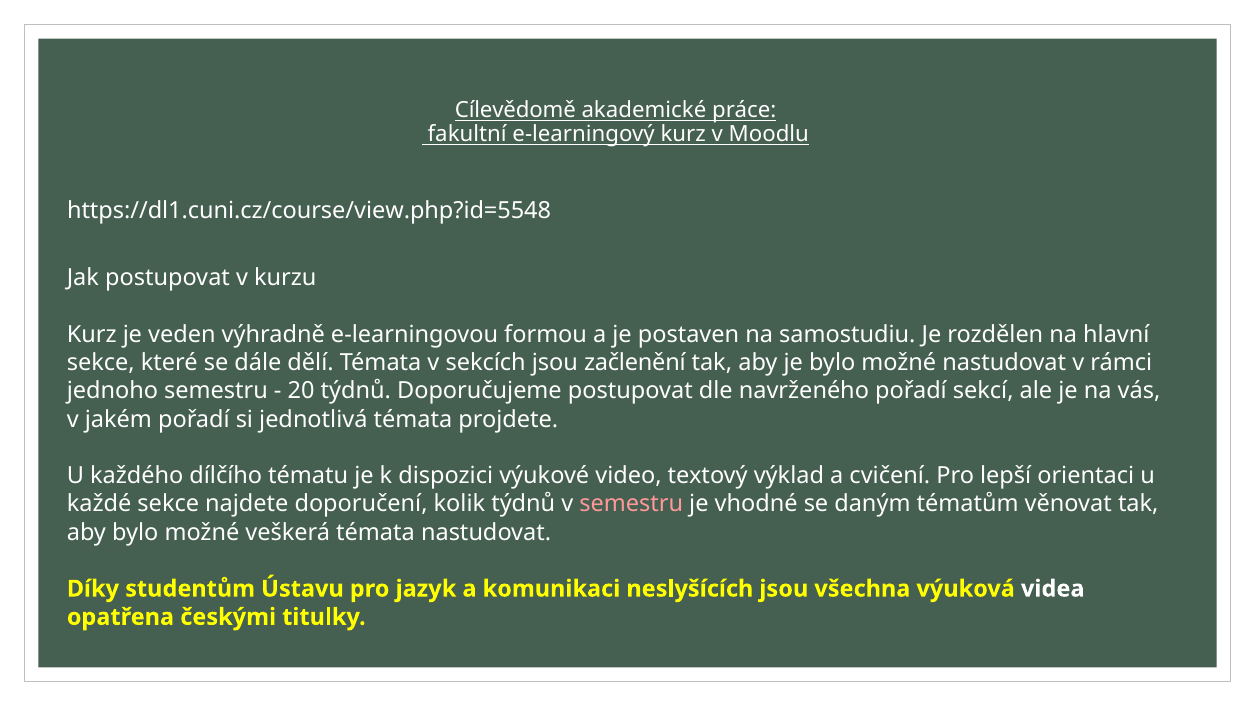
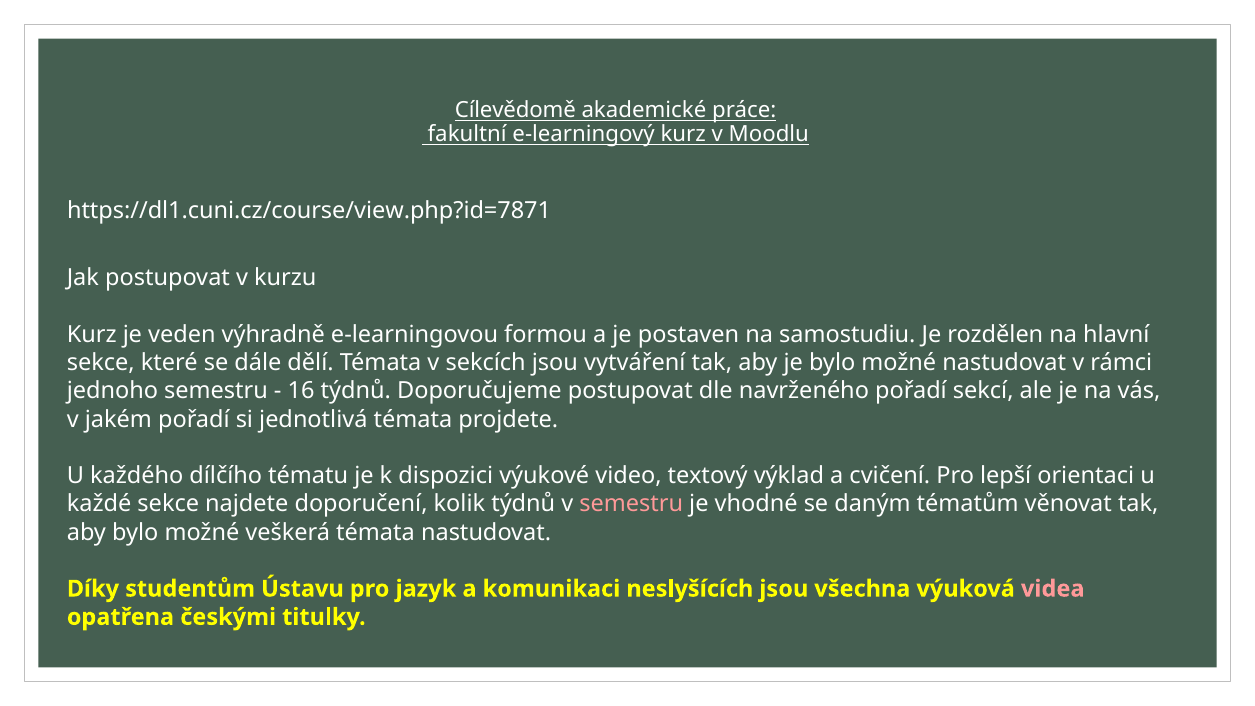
https://dl1.cuni.cz/course/view.php?id=5548: https://dl1.cuni.cz/course/view.php?id=5548 -> https://dl1.cuni.cz/course/view.php?id=7871 (309, 211)
začlenění: začlenění -> vytváření (635, 363)
20: 20 -> 16 (301, 391)
videa colour: white -> pink (1053, 589)
